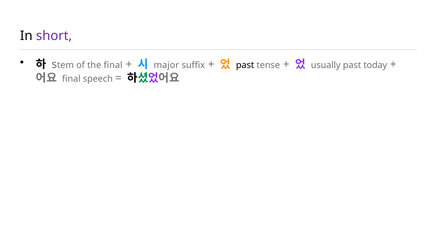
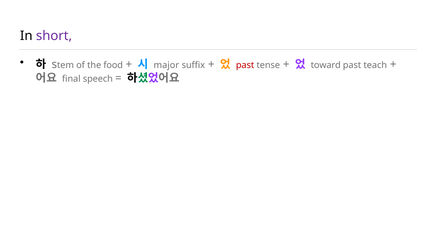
the final: final -> food (113, 65)
past colour: black -> red (245, 65)
usually: usually -> toward (326, 65)
today: today -> teach (375, 65)
